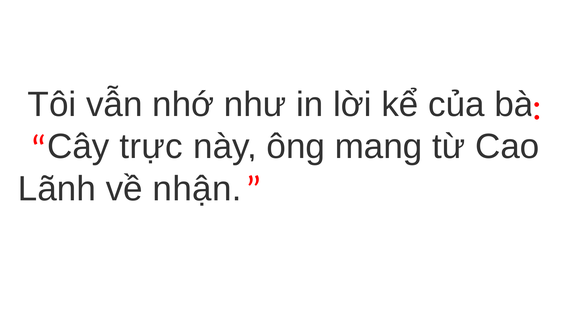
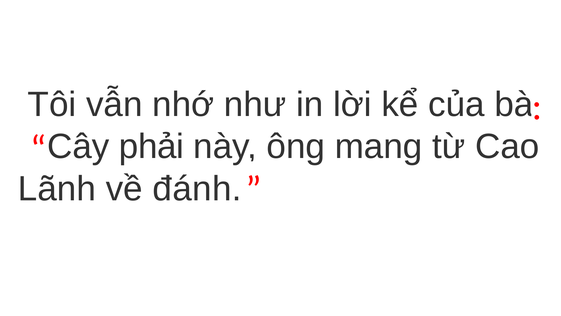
trực: trực -> phải (151, 146)
nhận: nhận -> đánh (197, 189)
